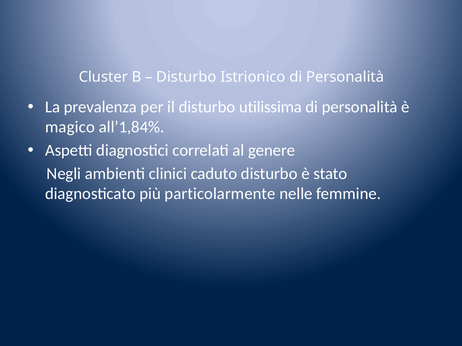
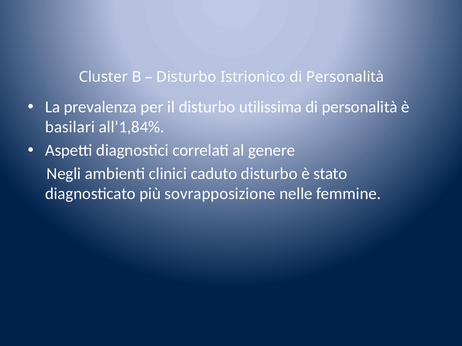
magico: magico -> basilari (70, 127)
particolarmente: particolarmente -> sovrapposizione (220, 194)
